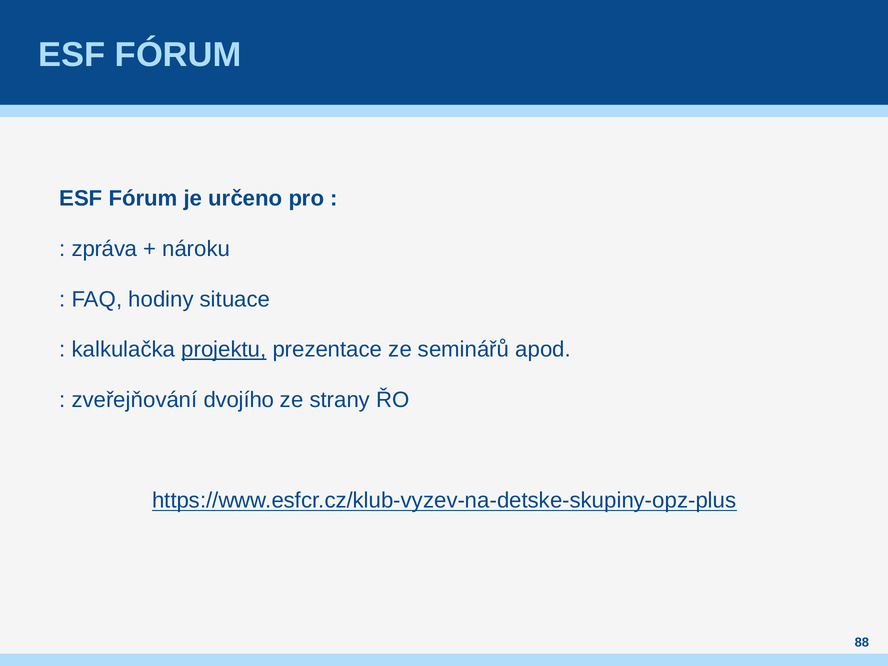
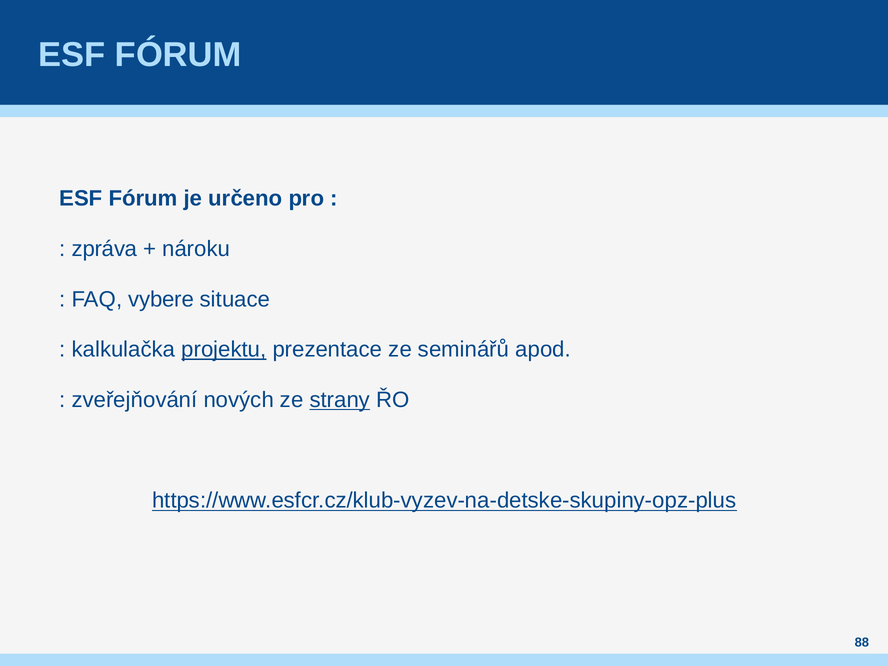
hodiny: hodiny -> vybere (161, 299)
dvojího: dvojího -> nových (239, 400)
strany underline: none -> present (340, 400)
